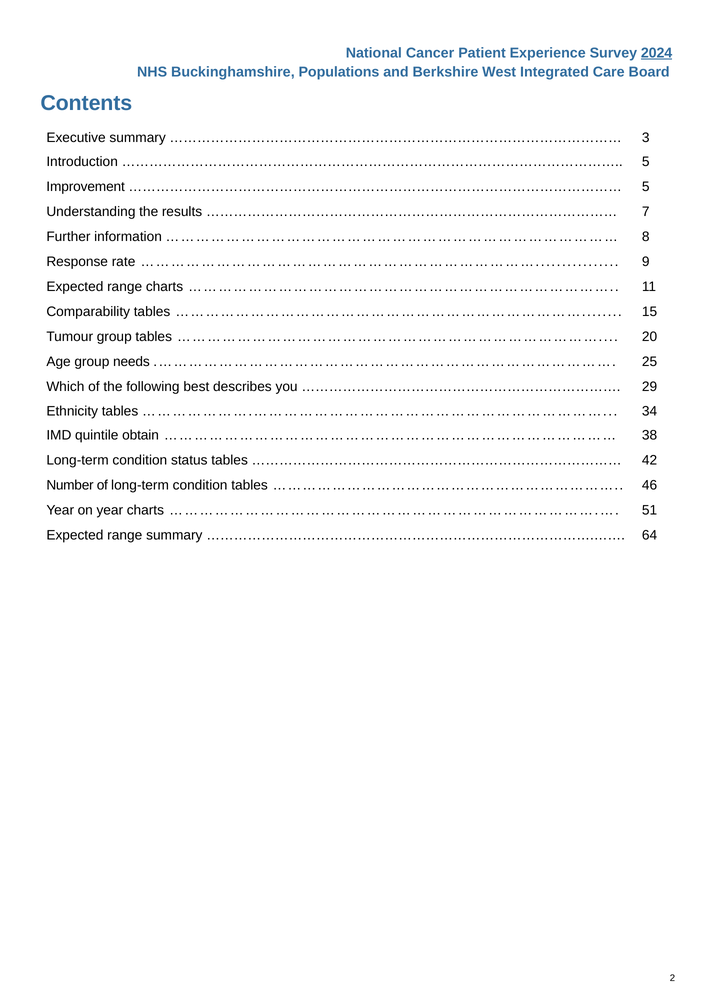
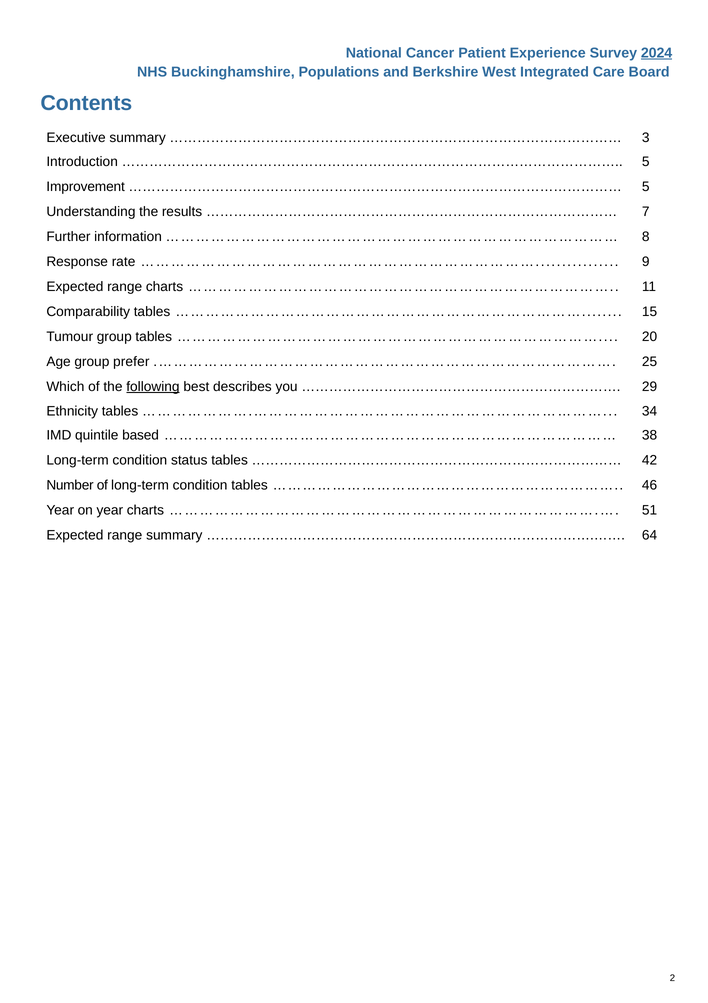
needs: needs -> prefer (131, 361)
following underline: none -> present (153, 386)
obtain: obtain -> based (141, 435)
